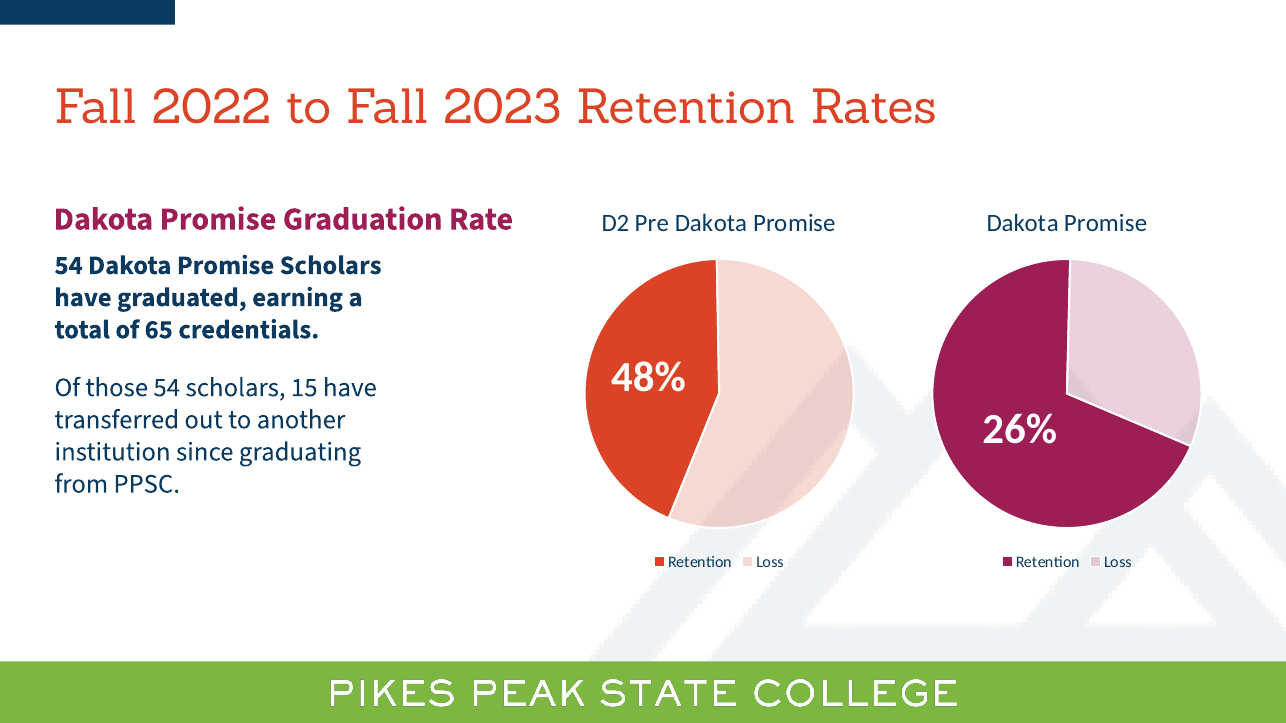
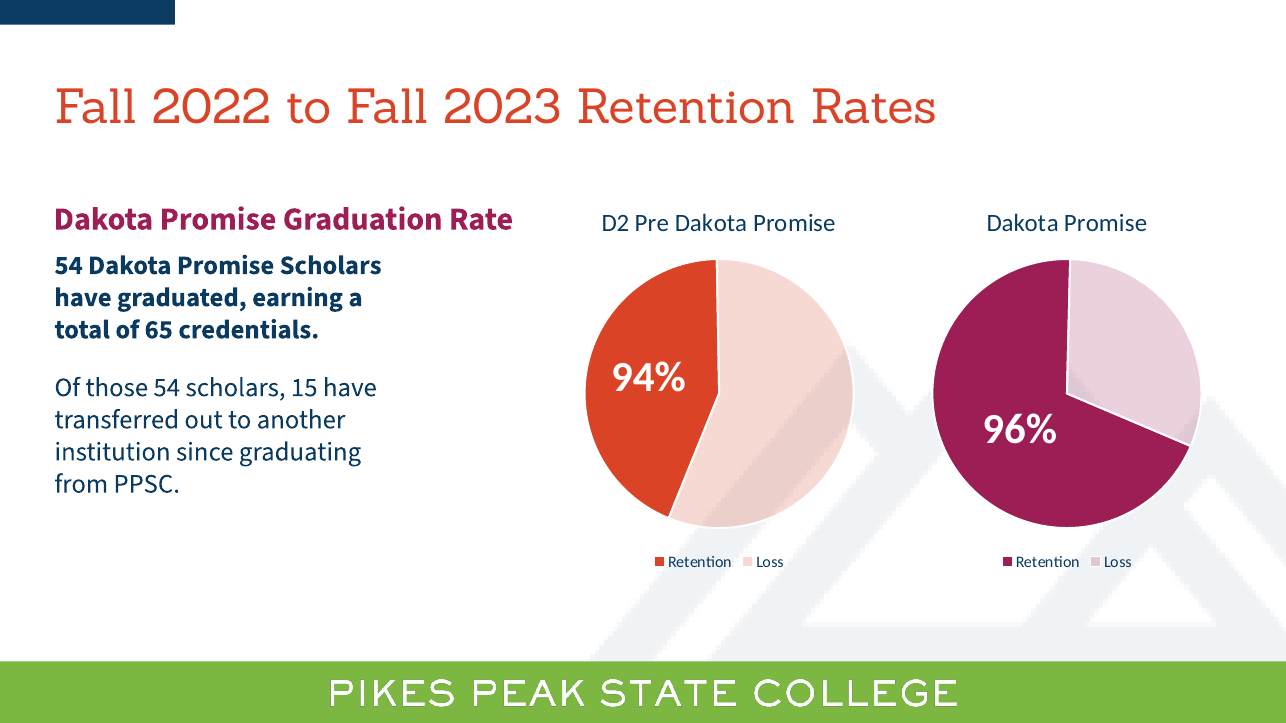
48%: 48% -> 94% (649, 378)
26%: 26% -> 96% (1020, 430)
